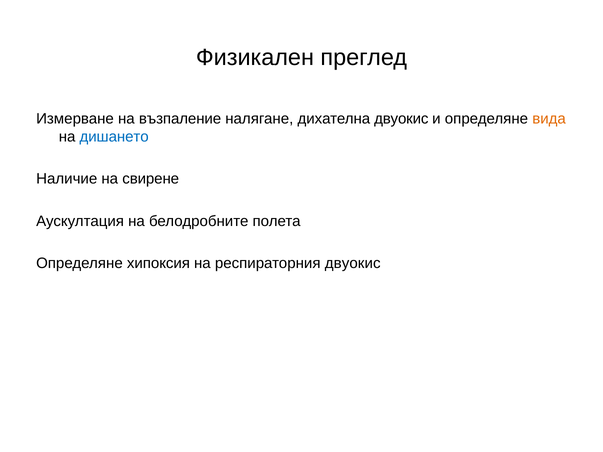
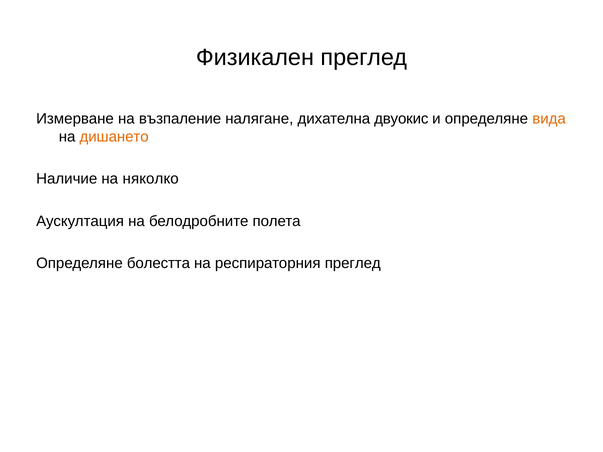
дишането colour: blue -> orange (114, 137)
свирене: свирене -> няколко (151, 179)
хипоксия: хипоксия -> болестта (158, 263)
респираторния двуокис: двуокис -> преглед (353, 263)
